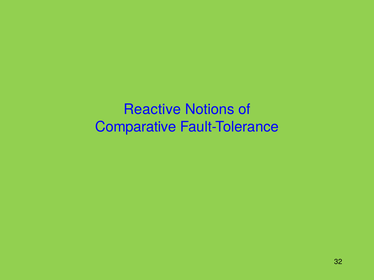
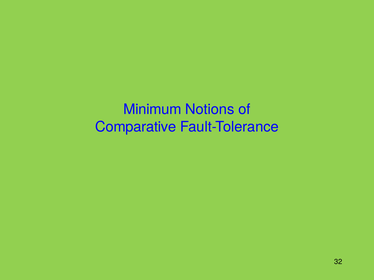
Reactive: Reactive -> Minimum (152, 109)
